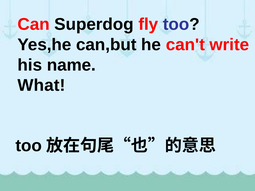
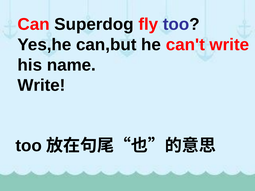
What: What -> Write (42, 86)
